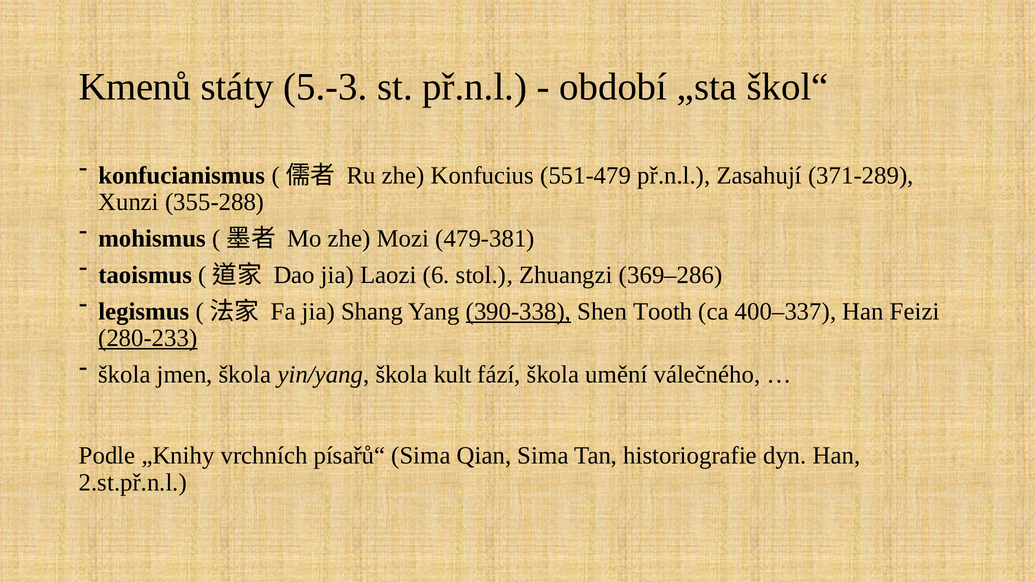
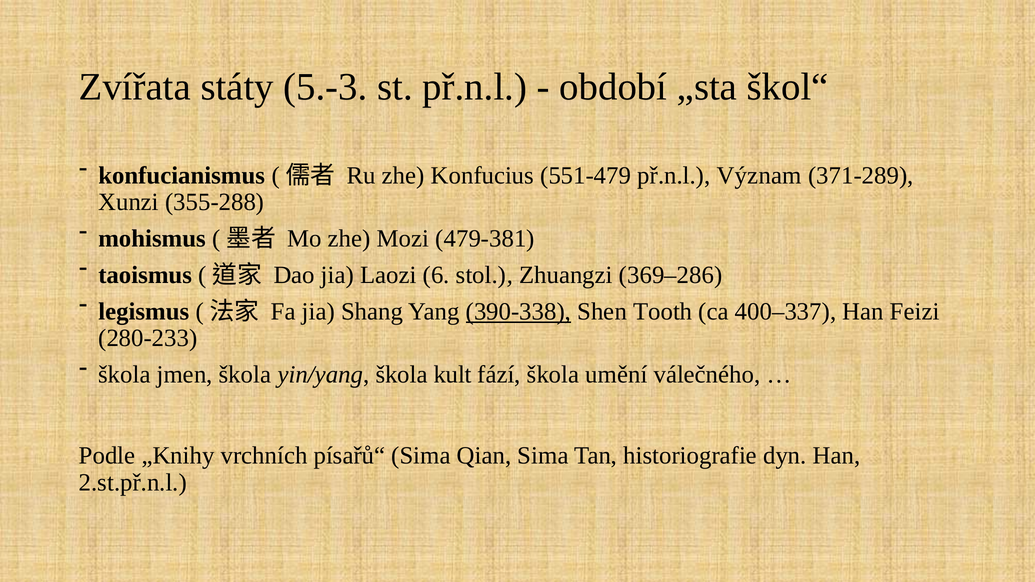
Kmenů: Kmenů -> Zvířata (135, 87)
Zasahují: Zasahují -> Význam (759, 175)
280-233 underline: present -> none (148, 338)
